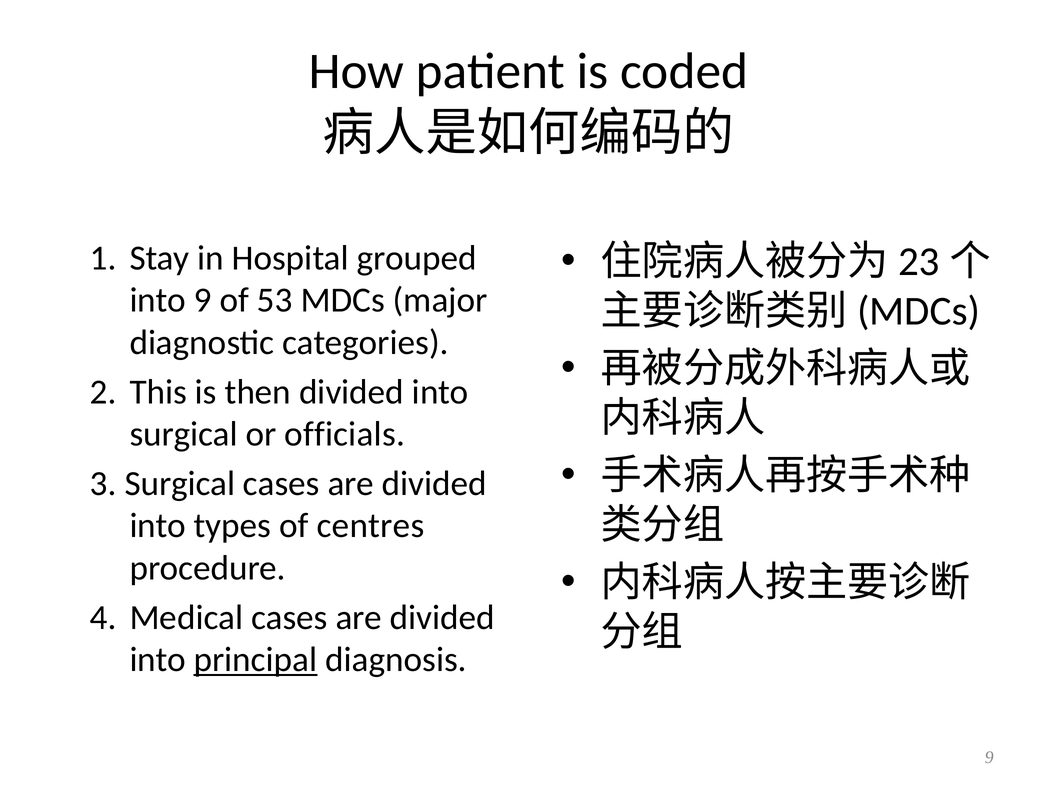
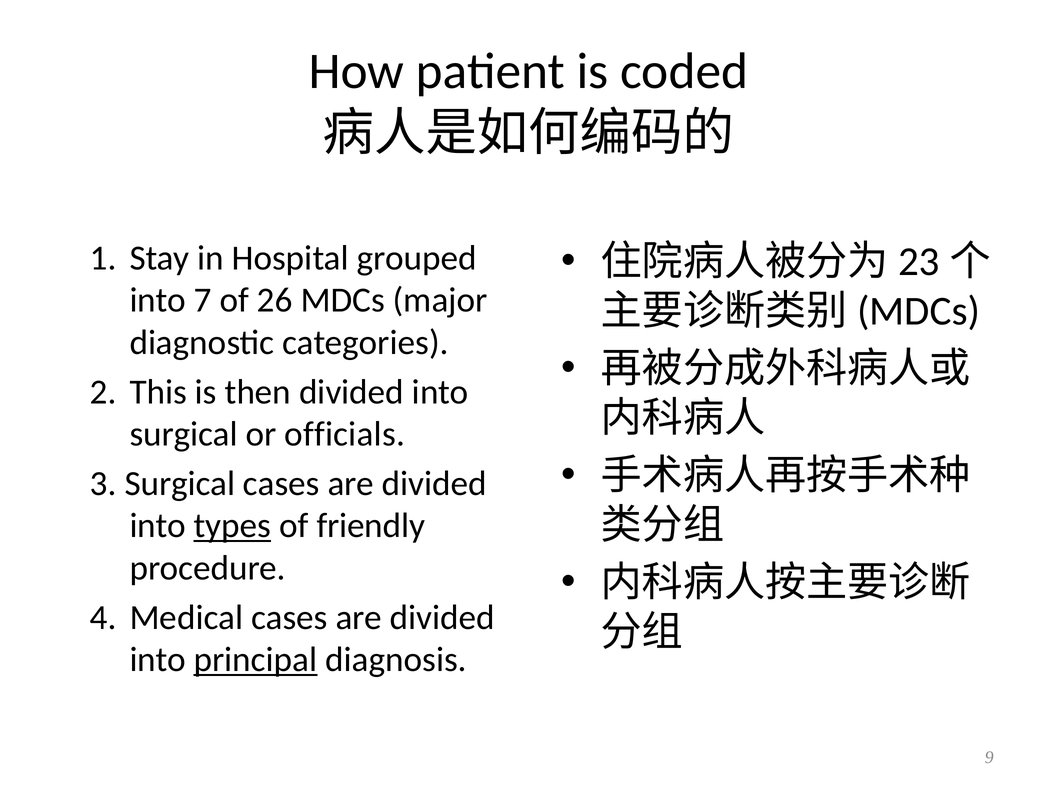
into 9: 9 -> 7 (203, 300)
53: 53 -> 26 (275, 300)
types underline: none -> present (232, 526)
centres: centres -> friendly (371, 526)
